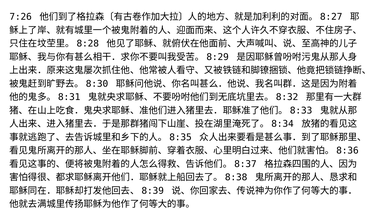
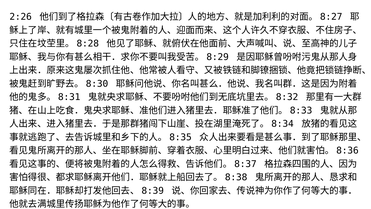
7:26: 7:26 -> 2:26 (21, 17)
